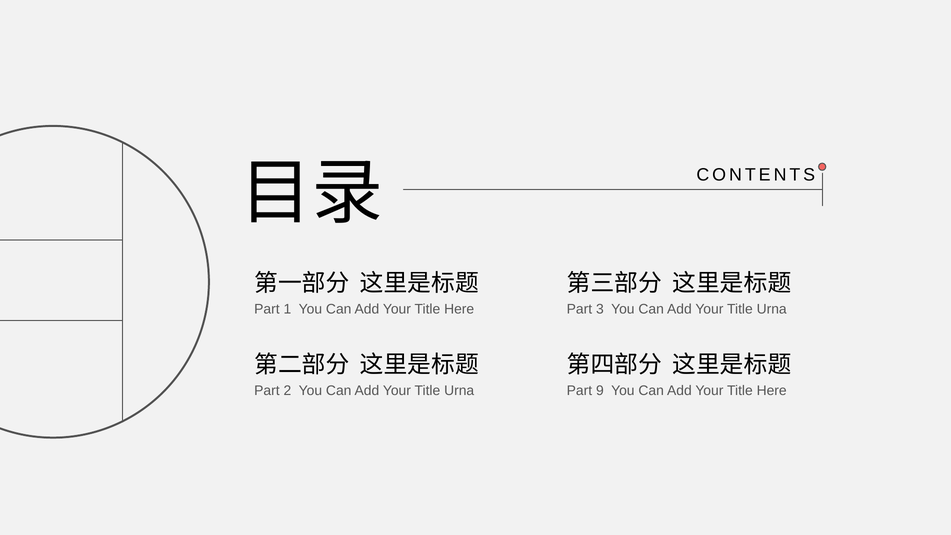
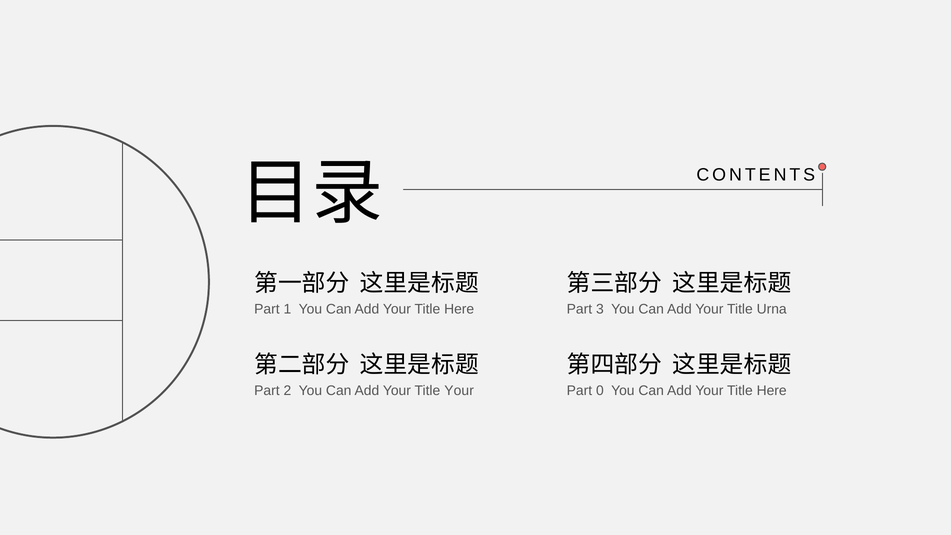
Urna: Urna -> Your (459, 391)
9: 9 -> 0 (600, 391)
